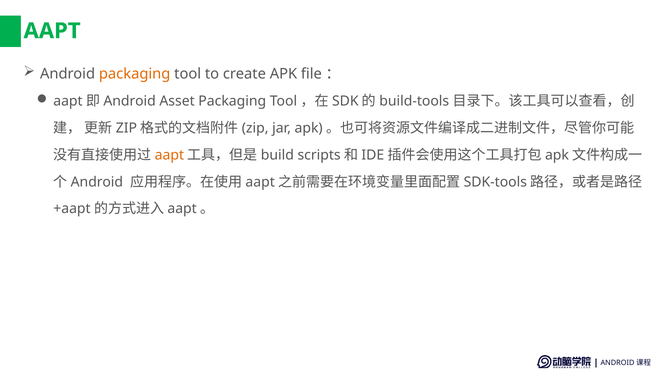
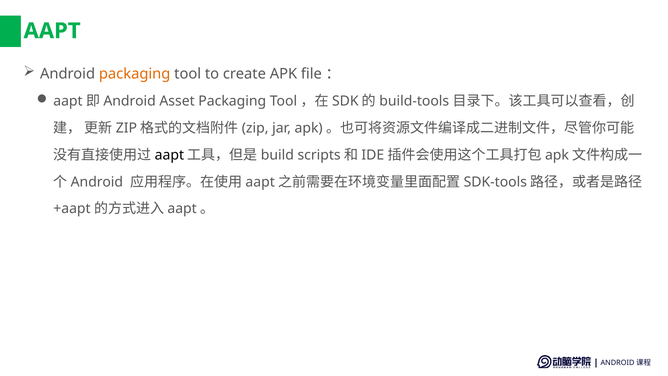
aapt colour: orange -> black (169, 155)
